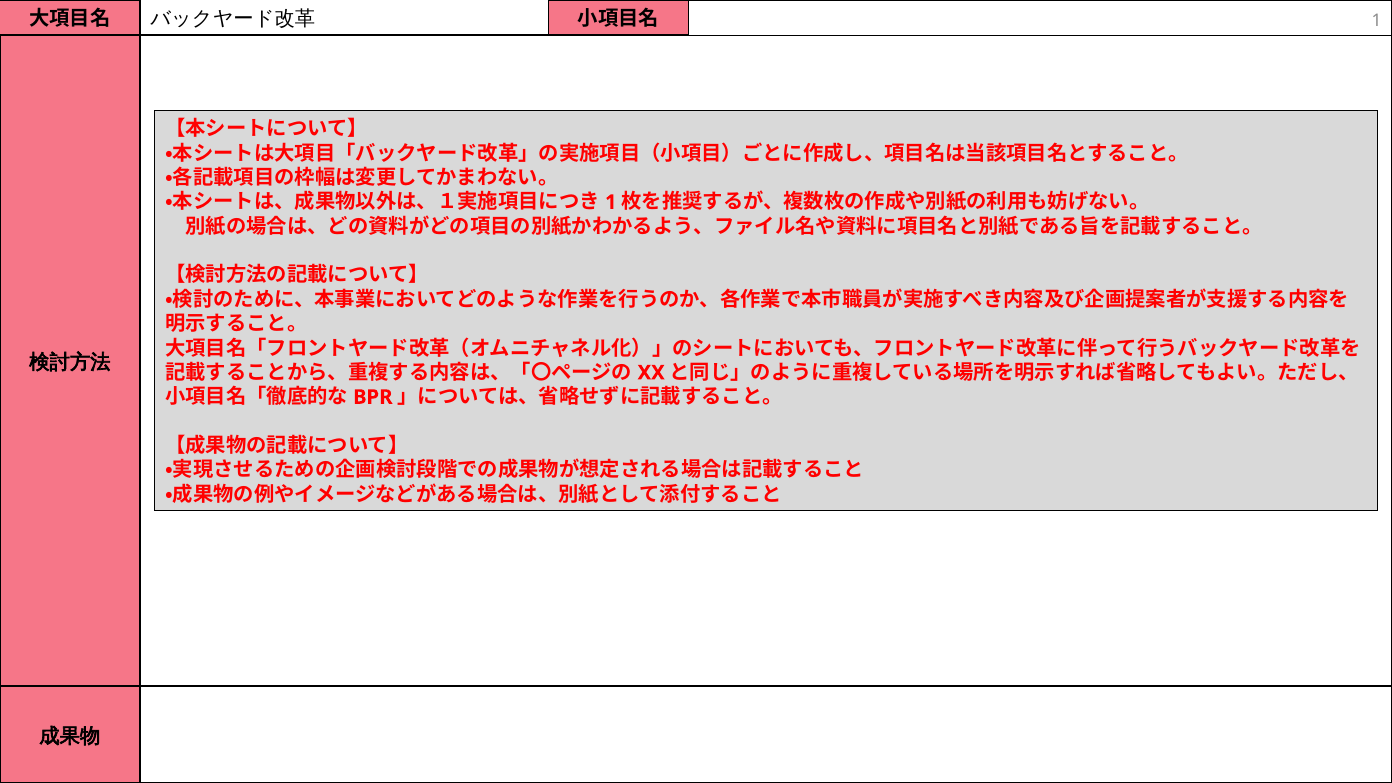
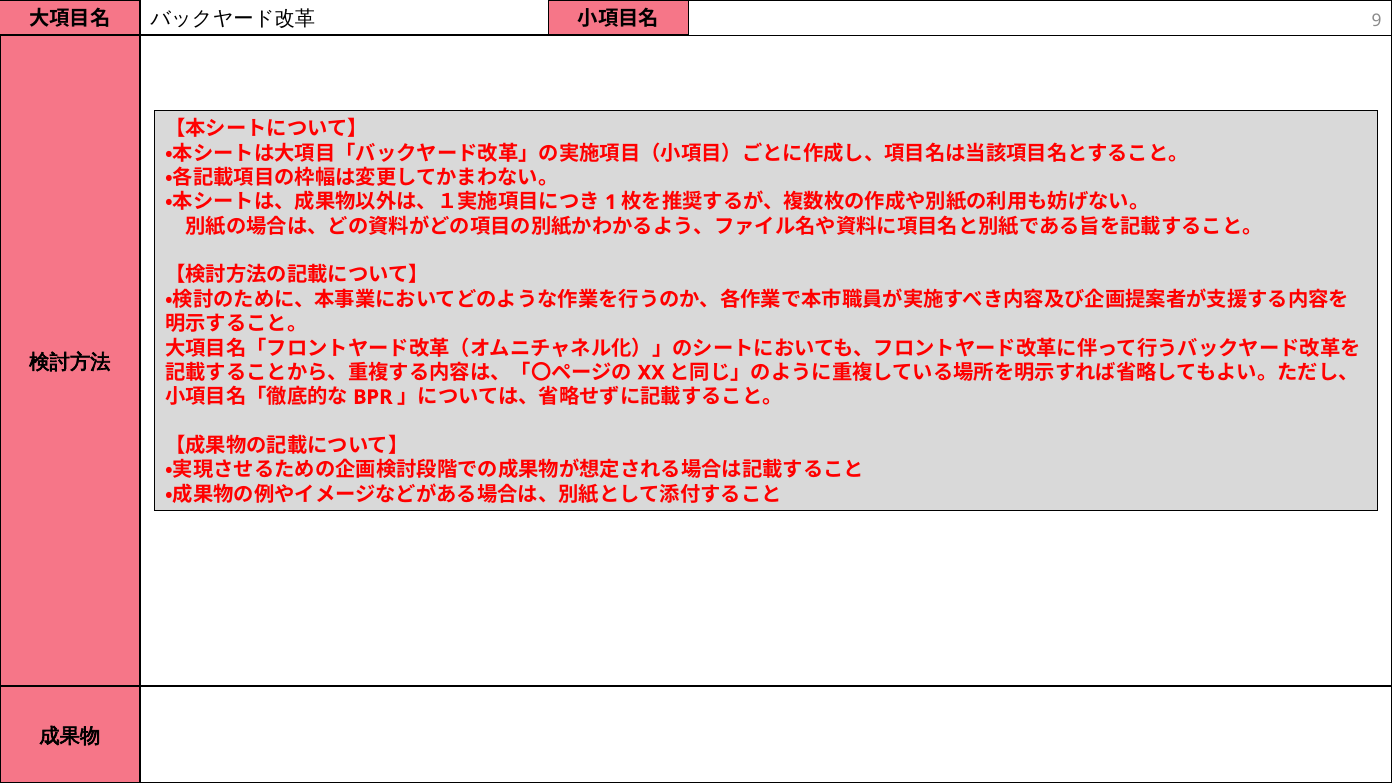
1: 1 -> 9 (1377, 21)
